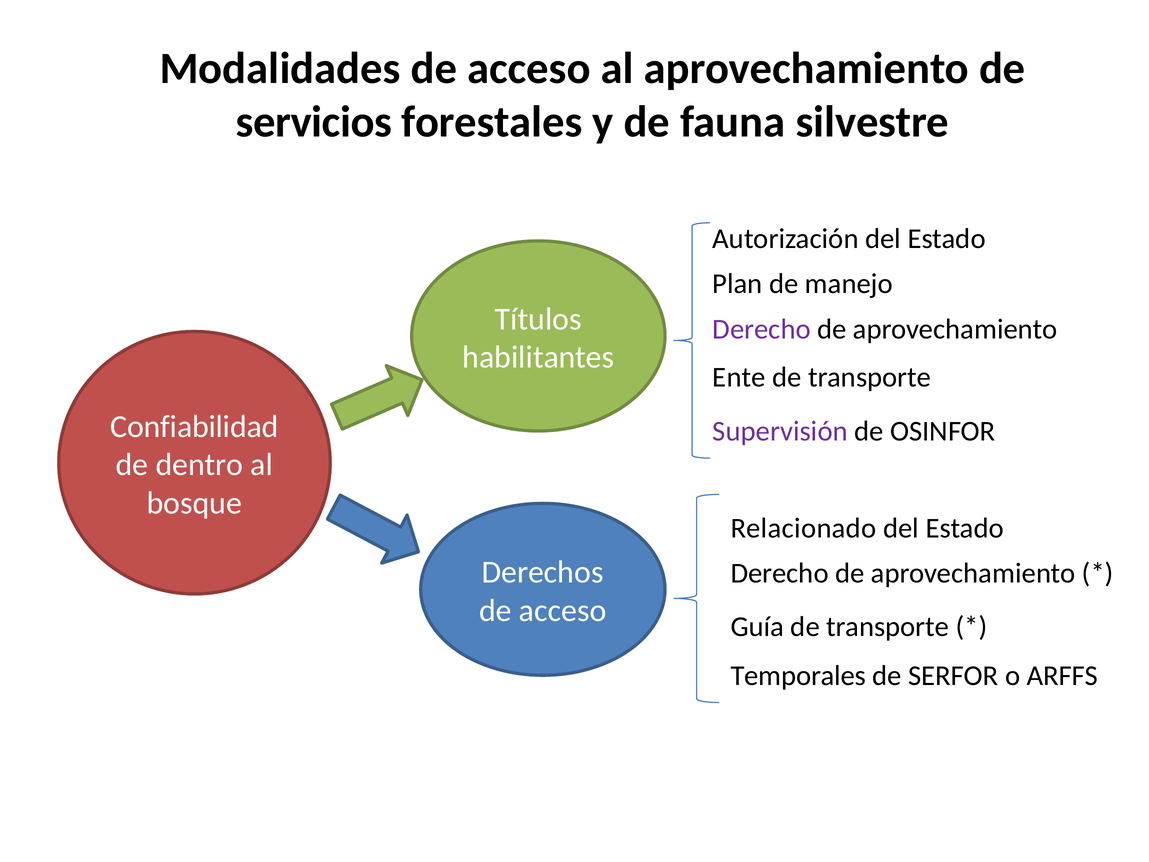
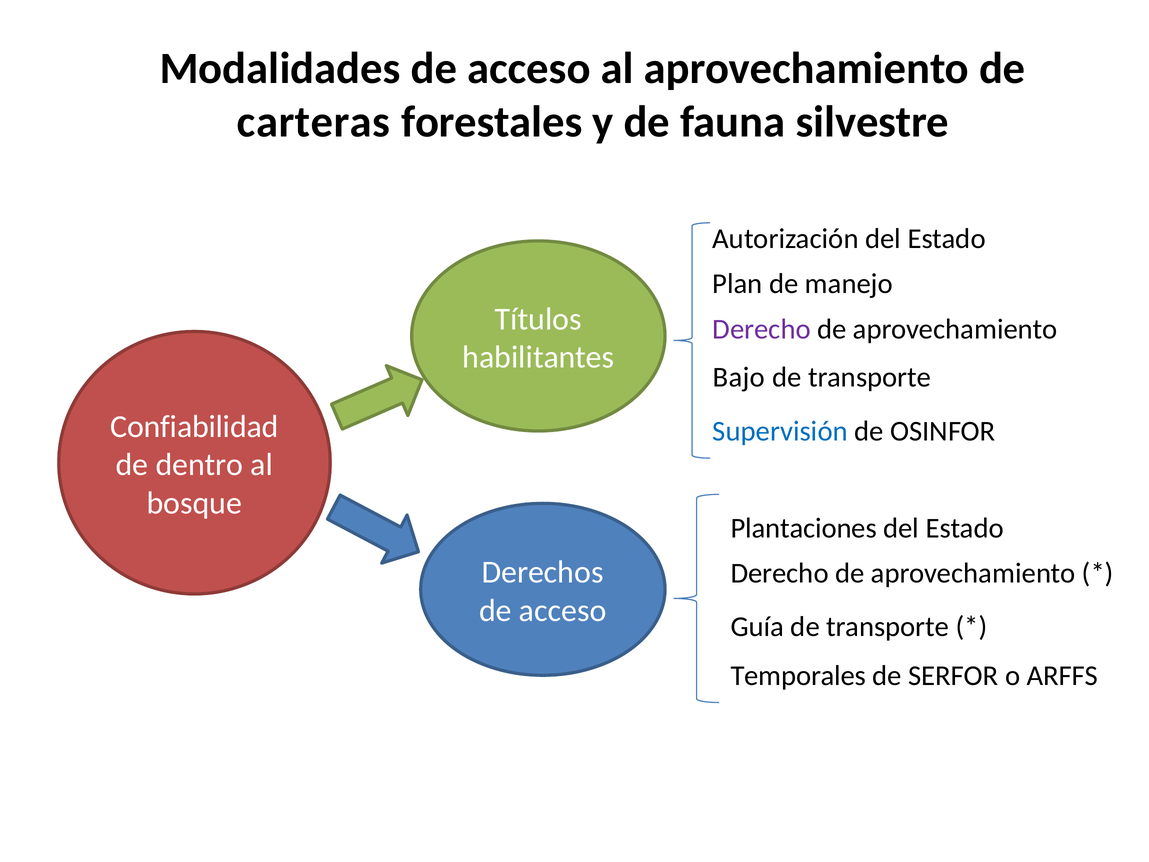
servicios: servicios -> carteras (314, 122)
Ente: Ente -> Bajo (739, 377)
Supervisión colour: purple -> blue (780, 431)
Relacionado: Relacionado -> Plantaciones (804, 528)
